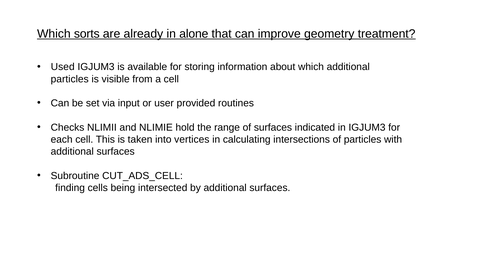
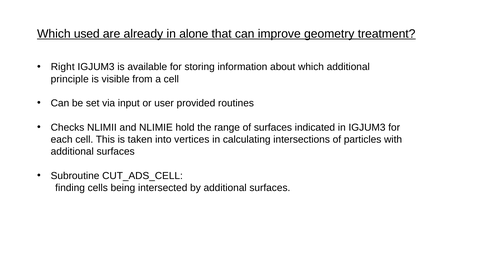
sorts: sorts -> used (87, 34)
Used: Used -> Right (63, 67)
particles: particles -> principle (70, 79)
